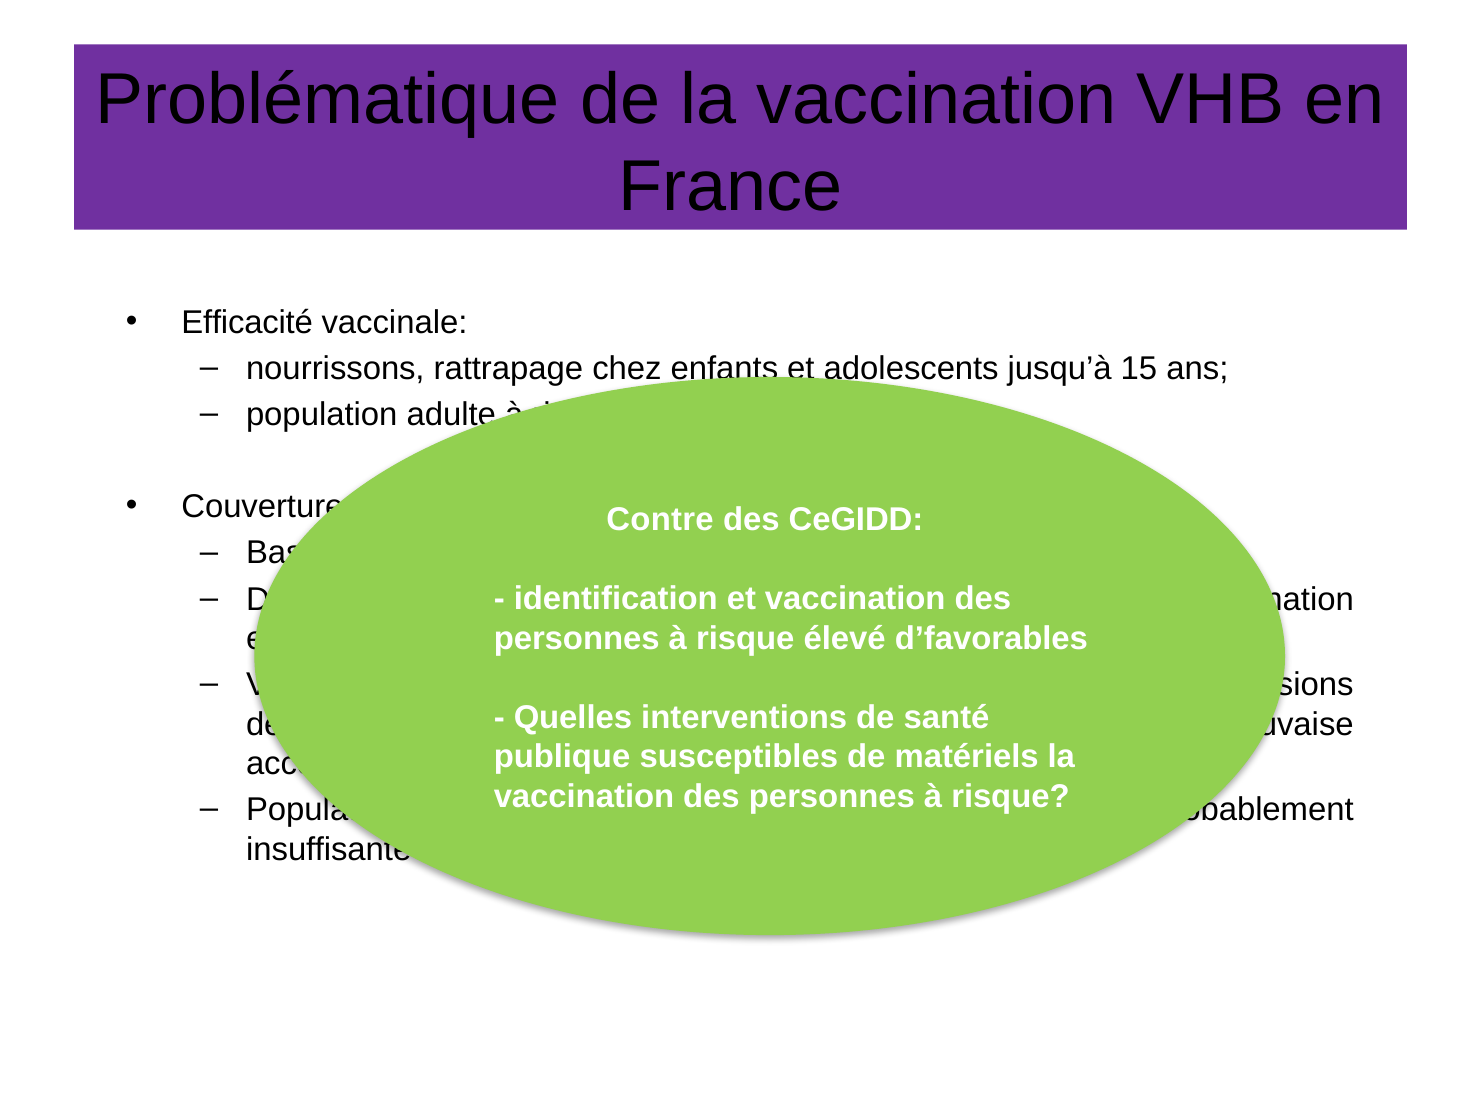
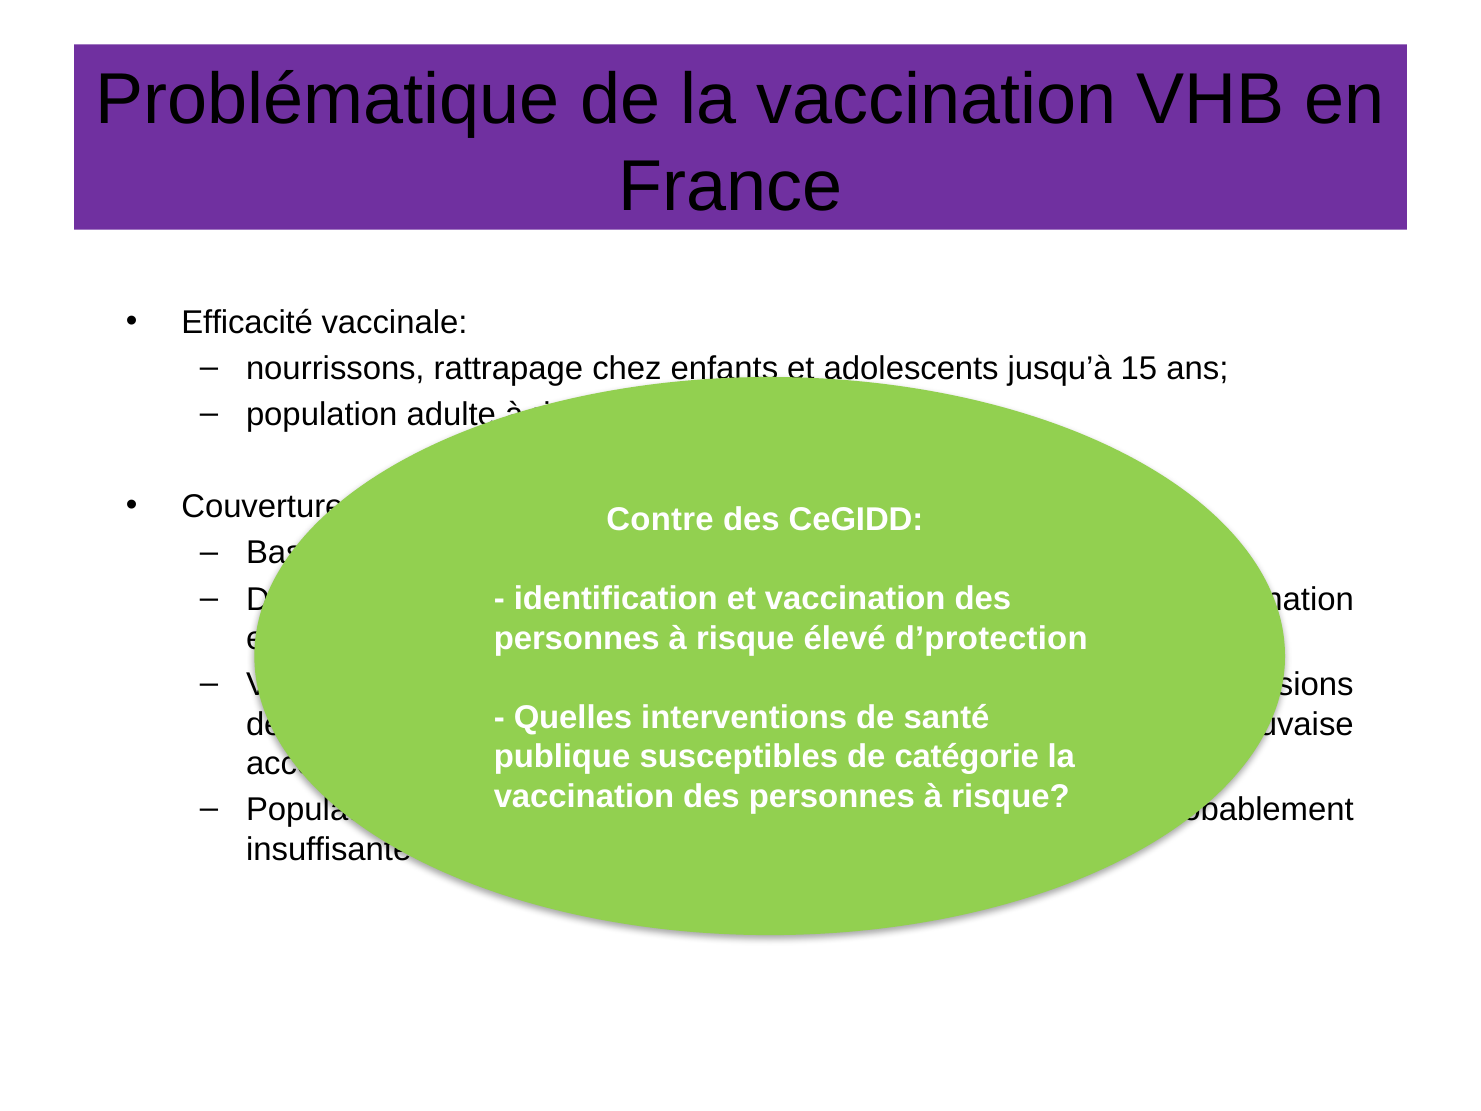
d’favorables: d’favorables -> d’protection (991, 638)
matériels: matériels -> catégorie (967, 757)
